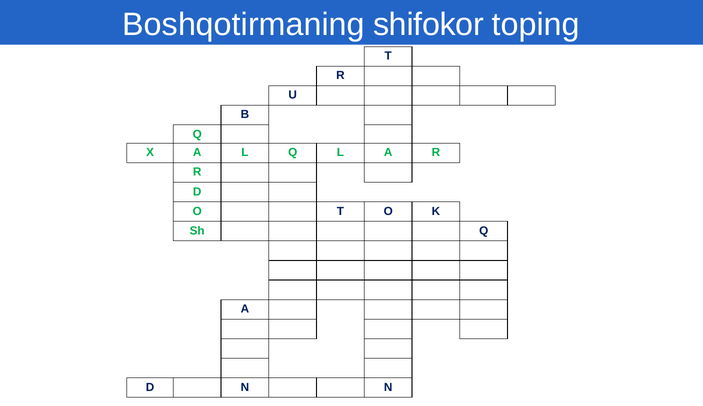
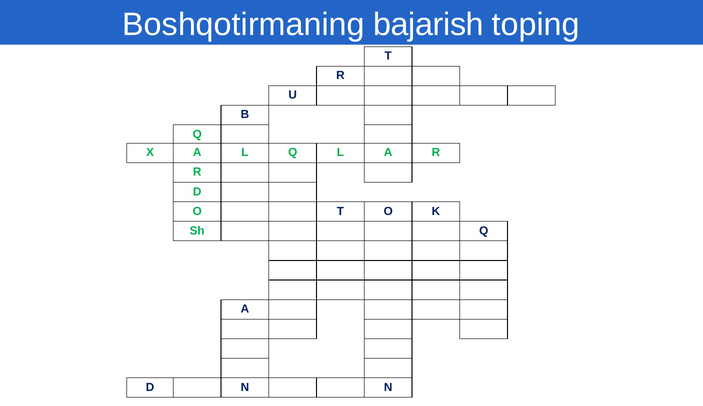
shifokor: shifokor -> bajarish (428, 25)
